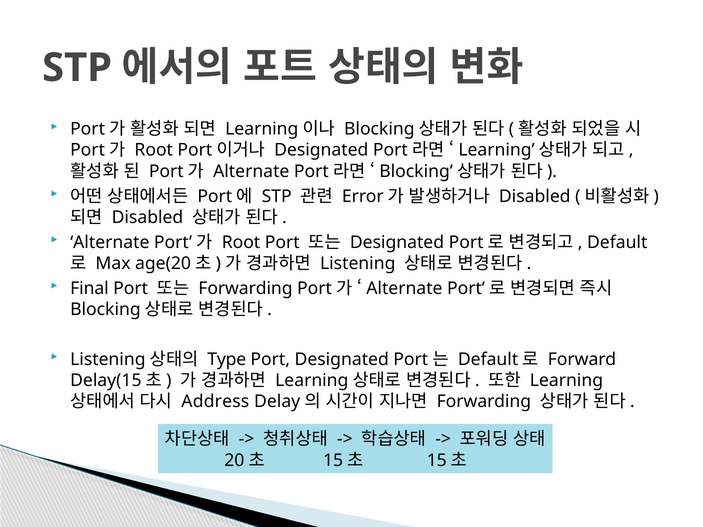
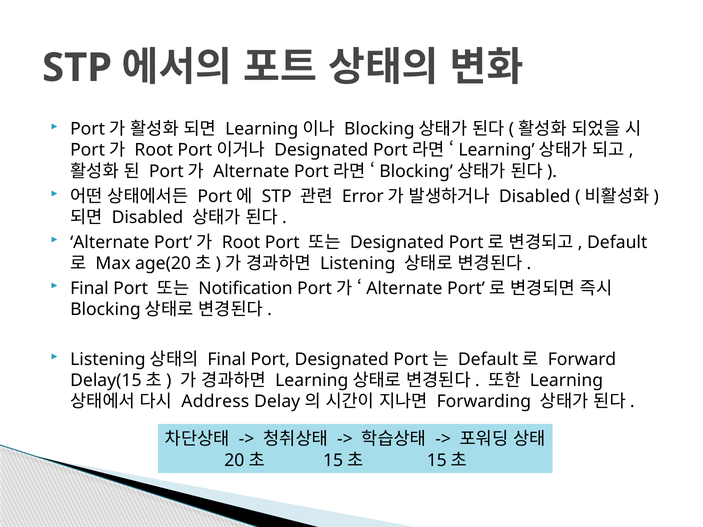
Forwarding: Forwarding -> Notification (245, 288)
Type: Type -> Final (227, 360)
